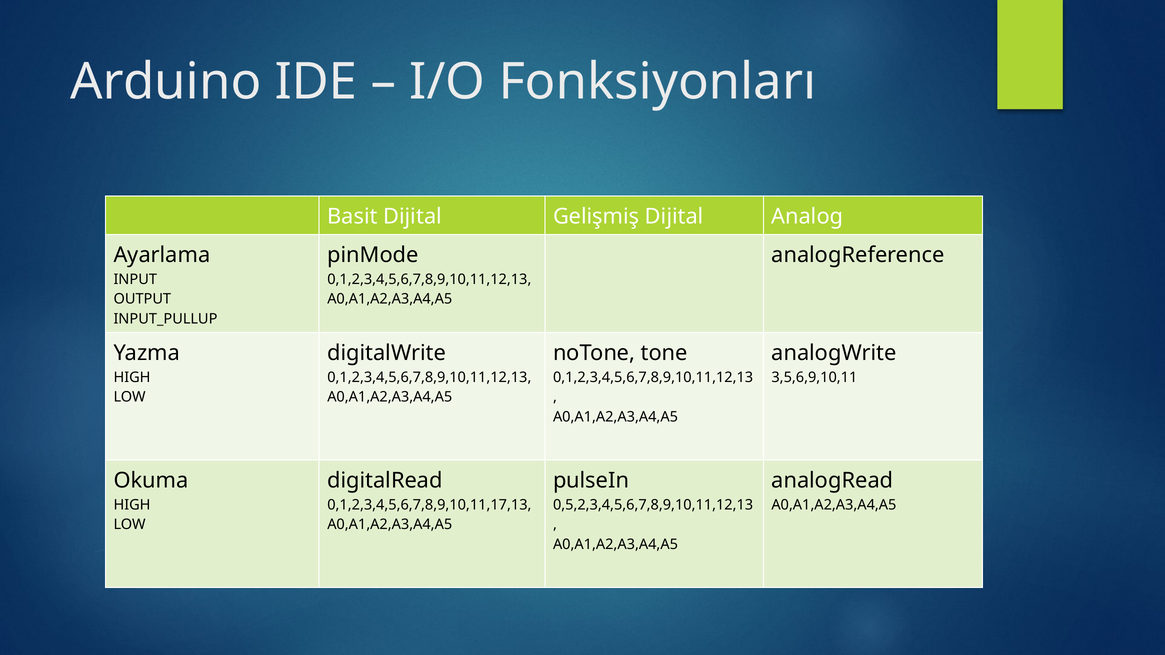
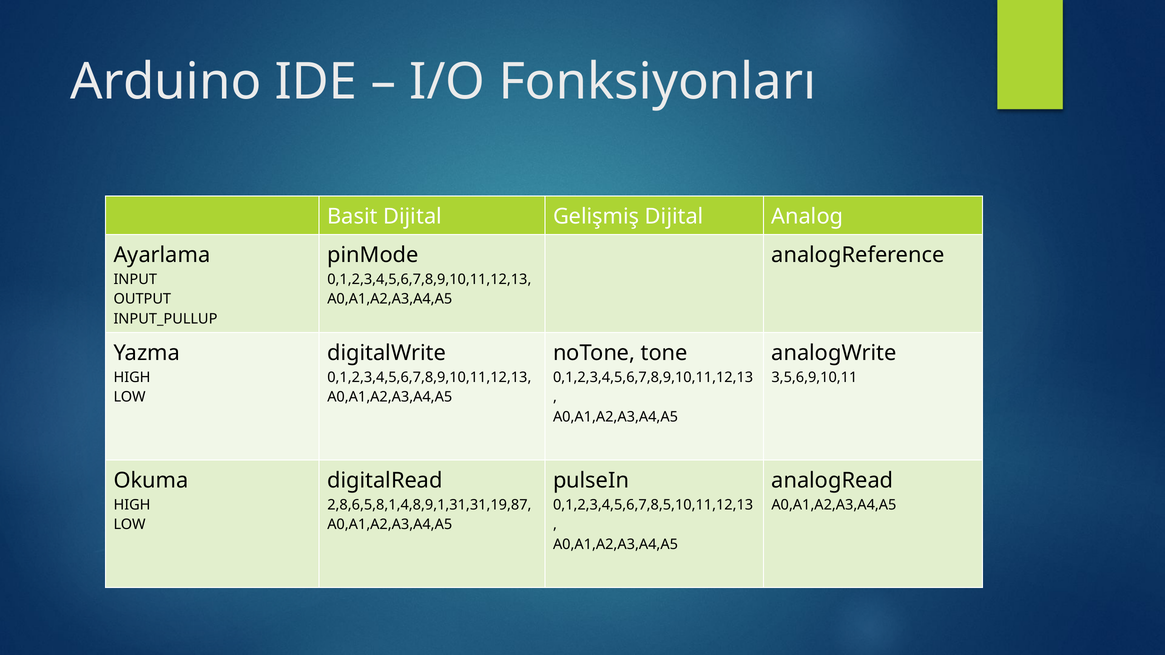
0,1,2,3,4,5,6,7,8,9,10,11,17,13: 0,1,2,3,4,5,6,7,8,9,10,11,17,13 -> 2,8,6,5,8,1,4,8,9,1,31,31,19,87 (429, 505)
0,5,2,3,4,5,6,7,8,9,10,11,12,13: 0,5,2,3,4,5,6,7,8,9,10,11,12,13 -> 0,1,2,3,4,5,6,7,8,5,10,11,12,13 (653, 505)
